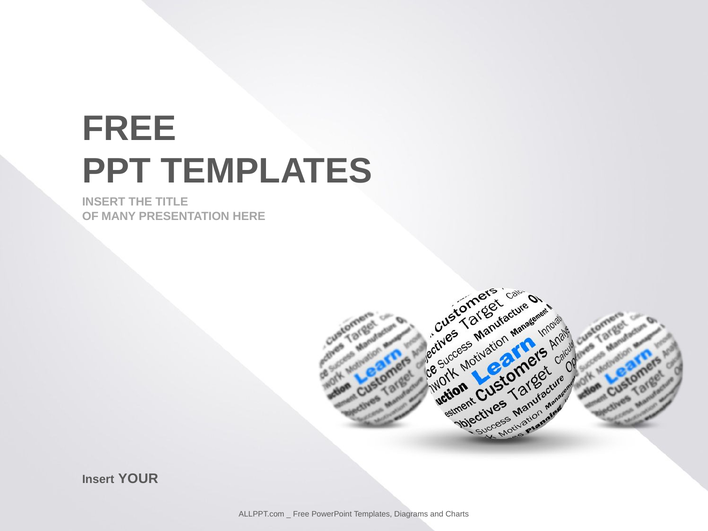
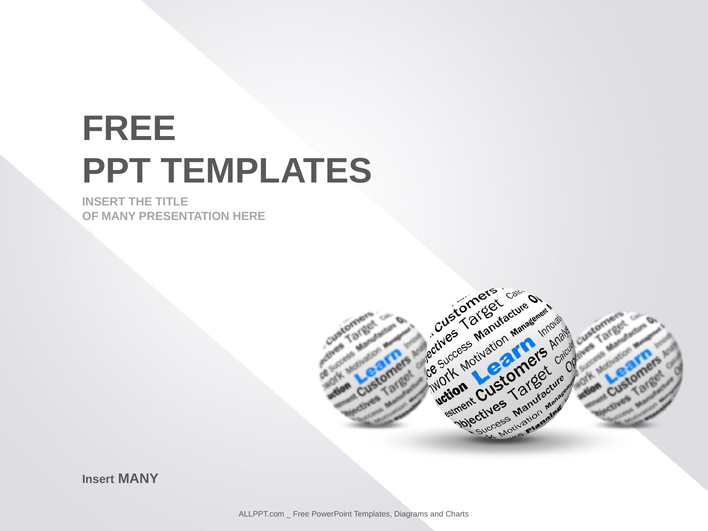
Insert YOUR: YOUR -> MANY (138, 479)
